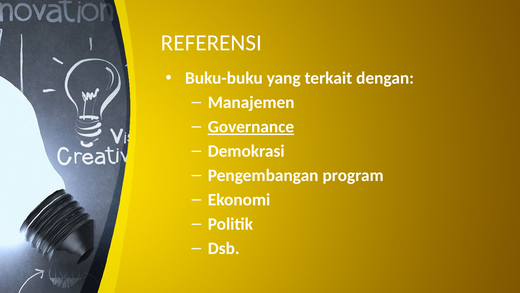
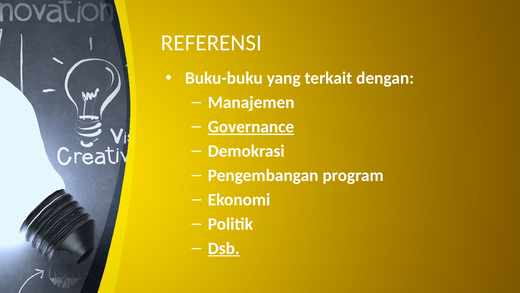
Dsb underline: none -> present (224, 248)
